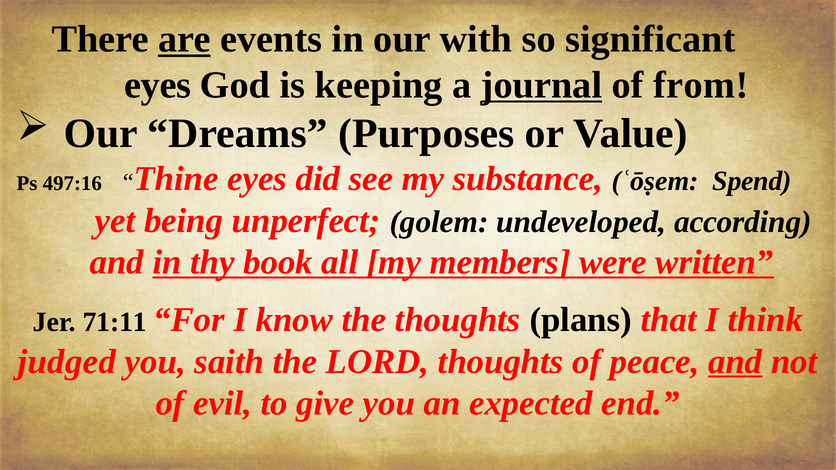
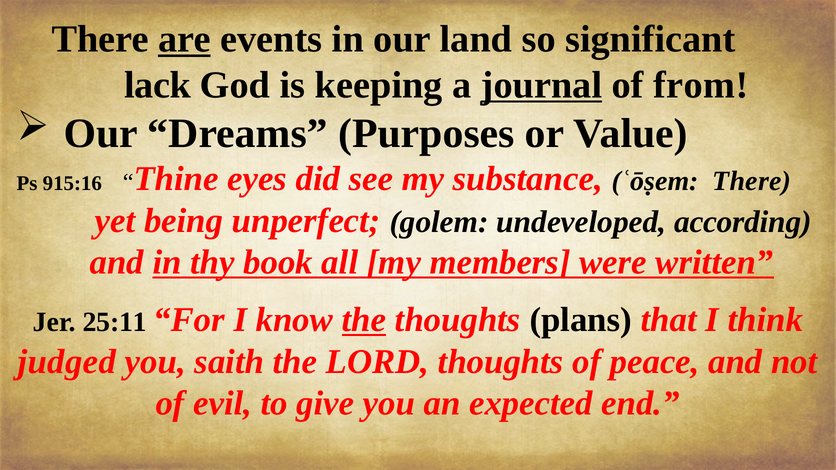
with: with -> land (476, 39)
eyes: eyes -> lack (158, 85)
497:16: 497:16 -> 915:16 (72, 184)
ʿōṣem Spend: Spend -> There (752, 181)
71:11: 71:11 -> 25:11 (115, 322)
the underline: none -> present (364, 320)
and underline: present -> none (735, 362)
